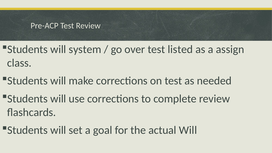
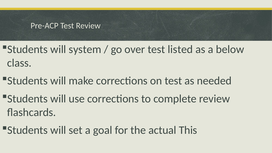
assign: assign -> below (230, 49)
actual Will: Will -> This (188, 130)
